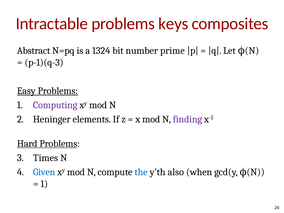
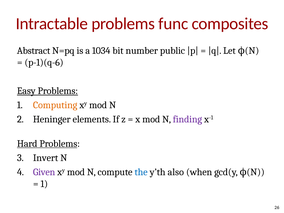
keys: keys -> func (173, 24)
1324: 1324 -> 1034 (101, 51)
prime: prime -> public (172, 51)
p-1)(q-3: p-1)(q-3 -> p-1)(q-6 (44, 62)
Computing colour: purple -> orange (55, 105)
Times: Times -> Invert (46, 158)
Given colour: blue -> purple (44, 172)
